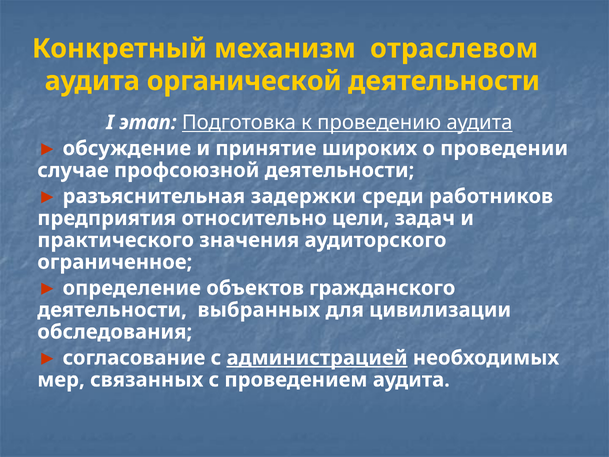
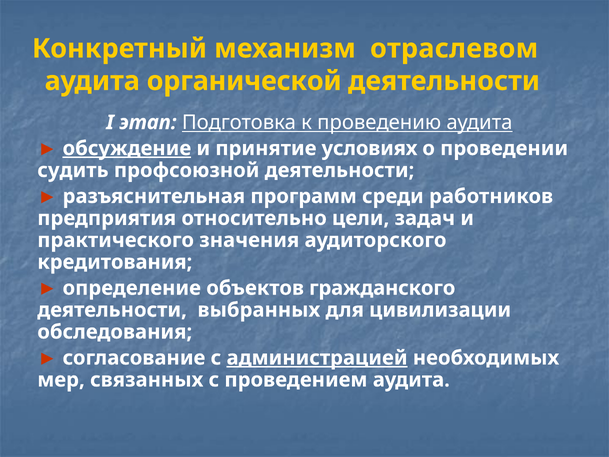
обсуждение underline: none -> present (127, 148)
широких: широких -> условиях (370, 148)
случае: случае -> судить (73, 170)
задержки: задержки -> программ (304, 196)
ограниченное: ограниченное -> кредитования (115, 262)
